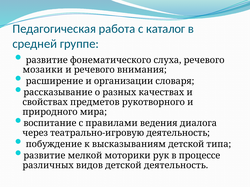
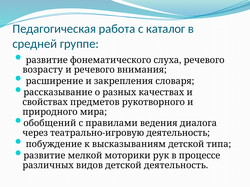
мозаики: мозаики -> возрасту (43, 70)
организации: организации -> закрепления (124, 81)
воспитание: воспитание -> обобщений (50, 123)
